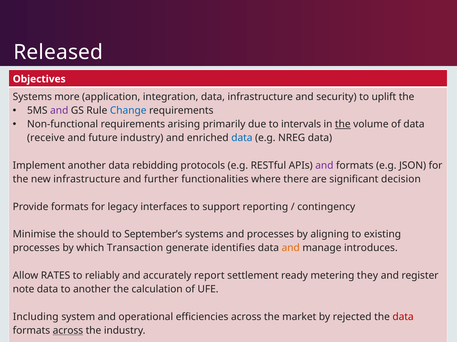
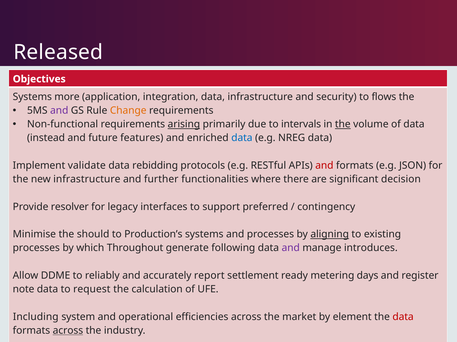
uplift: uplift -> flows (384, 97)
Change colour: blue -> orange (128, 111)
arising underline: none -> present (184, 124)
receive: receive -> instead (46, 138)
future industry: industry -> features (142, 138)
Implement another: another -> validate (87, 166)
and colour: purple -> red (324, 166)
Provide formats: formats -> resolver (70, 207)
reporting: reporting -> preferred (265, 207)
September’s: September’s -> Production’s (153, 235)
aligning underline: none -> present (330, 235)
Transaction: Transaction -> Throughout (135, 249)
identifies: identifies -> following (233, 249)
and colour: orange -> purple (291, 249)
RATES: RATES -> DDME (56, 276)
they: they -> days (368, 276)
to another: another -> request (92, 290)
rejected: rejected -> element (352, 317)
